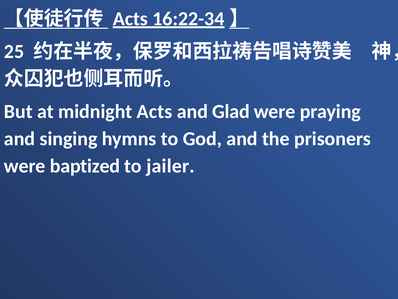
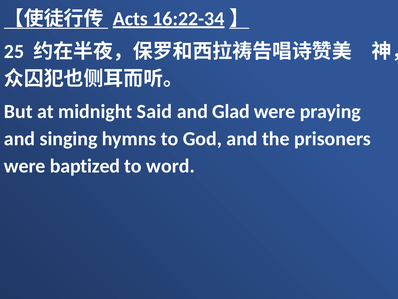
midnight Acts: Acts -> Said (154, 111)
jailer: jailer -> word (171, 166)
